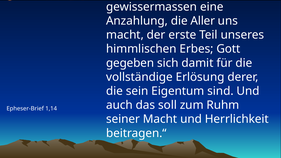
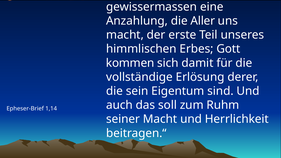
gegeben: gegeben -> kommen (130, 63)
